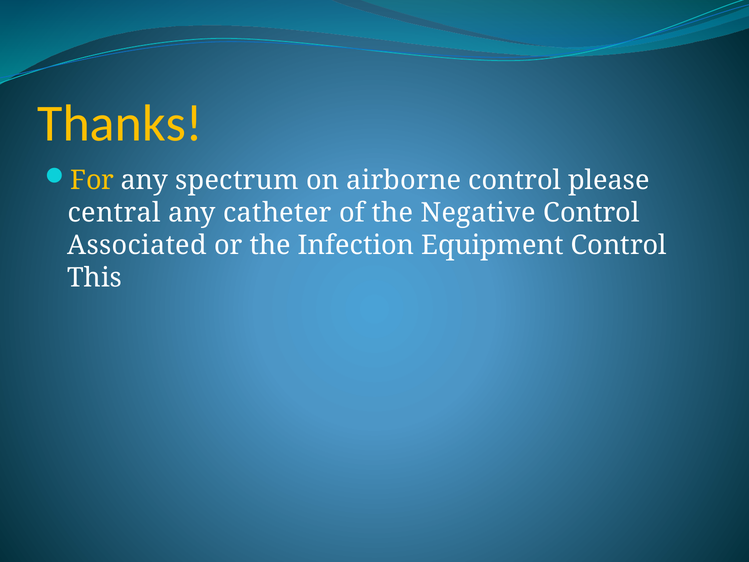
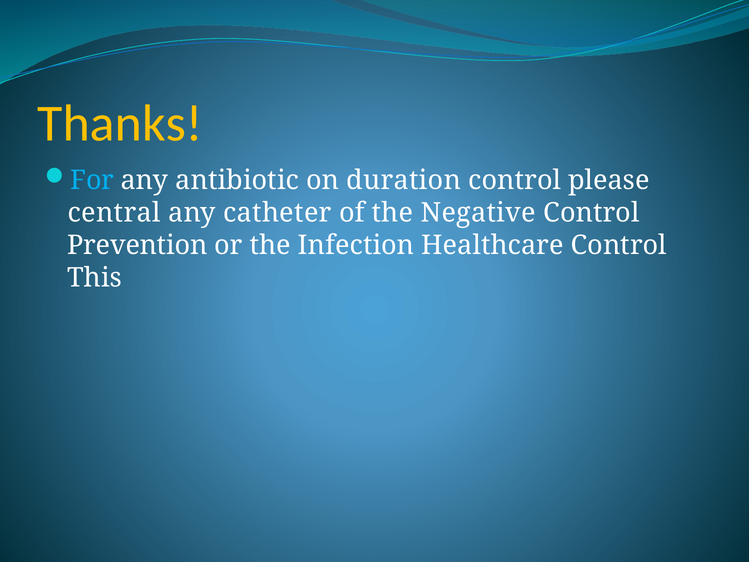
For colour: yellow -> light blue (92, 180)
spectrum: spectrum -> antibiotic (237, 180)
airborne: airborne -> duration (404, 180)
Associated: Associated -> Prevention (137, 245)
Equipment: Equipment -> Healthcare (492, 245)
